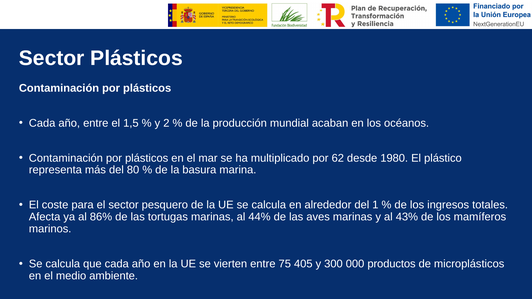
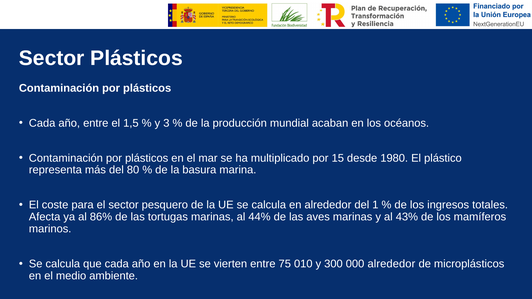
2: 2 -> 3 (166, 123)
62: 62 -> 15 (338, 158)
405: 405 -> 010 (303, 264)
000 productos: productos -> alrededor (391, 264)
